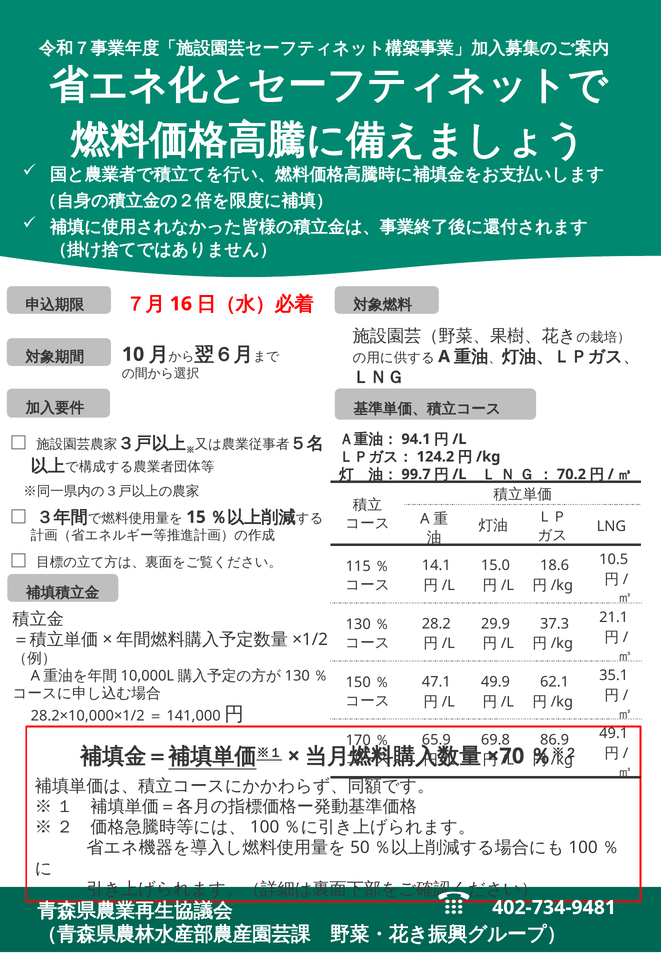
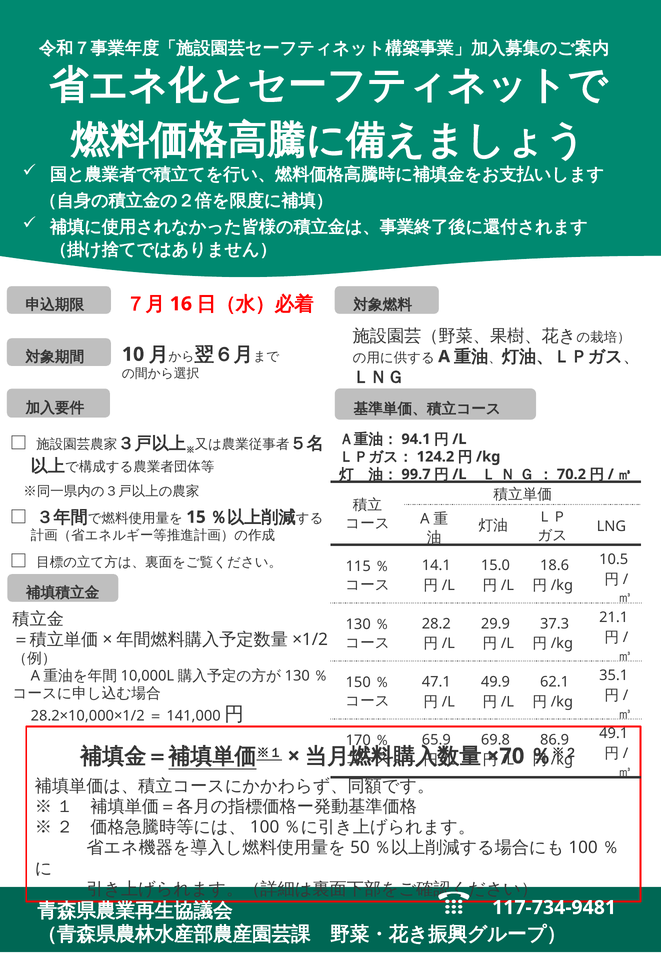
402-734-9481: 402-734-9481 -> 117-734-9481 (554, 908)
